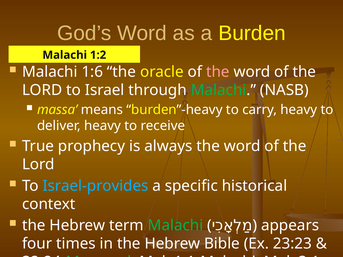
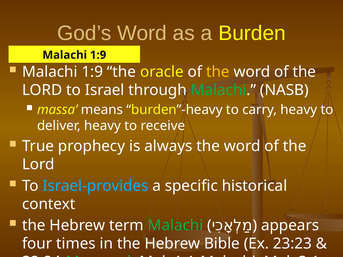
1:2: 1:2 -> 1:9 (98, 55)
1:6: 1:6 -> 1:9 (92, 72)
the colour: pink -> yellow (218, 72)
